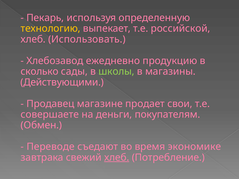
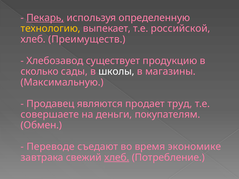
Пекарь underline: none -> present (45, 18)
Использовать: Использовать -> Преимуществ (87, 39)
ежедневно: ежедневно -> существует (113, 61)
школы colour: light green -> white (116, 72)
Действующими: Действующими -> Максимальную (62, 82)
магазине: магазине -> являются (100, 104)
свои: свои -> труд (180, 104)
